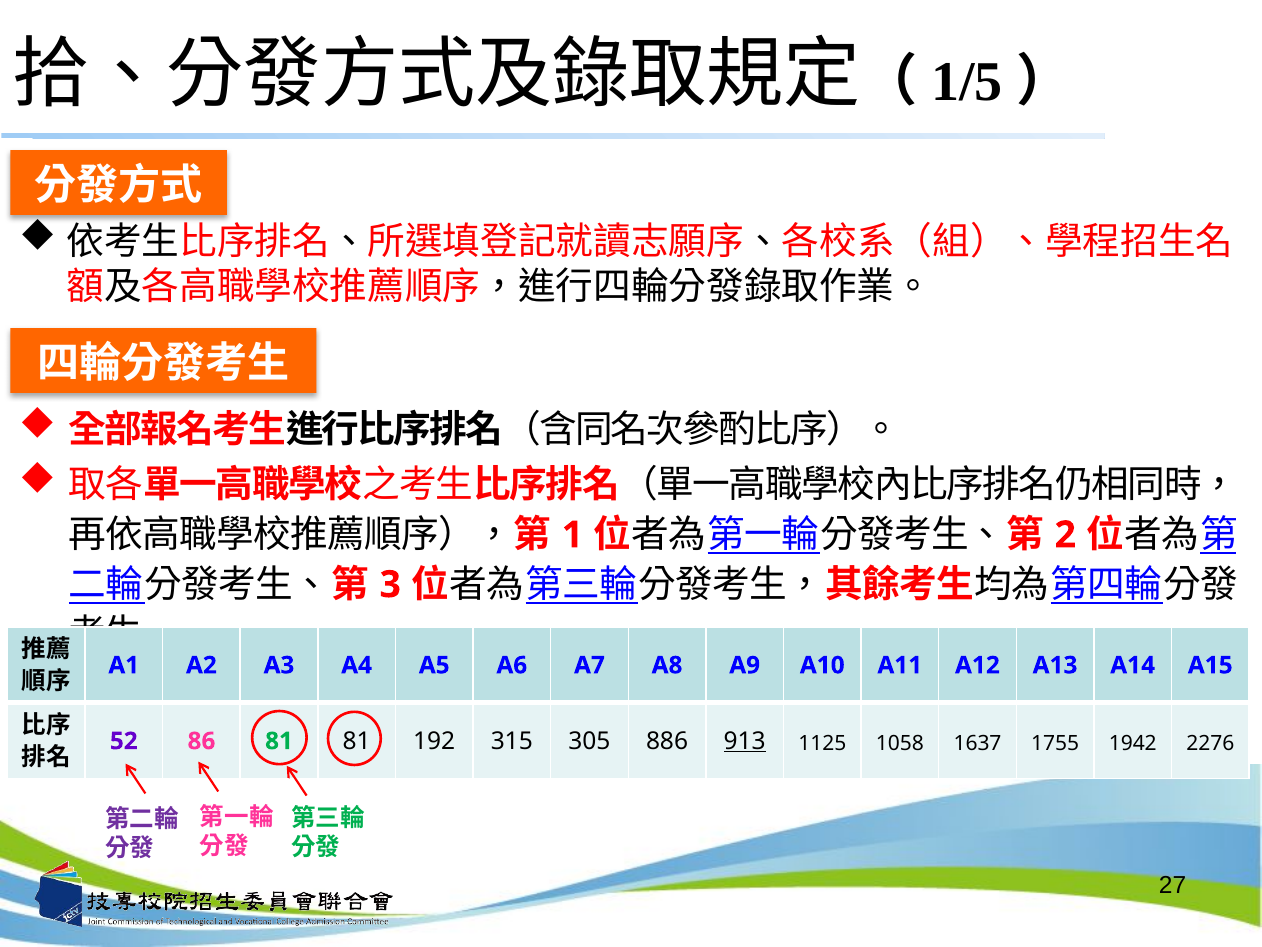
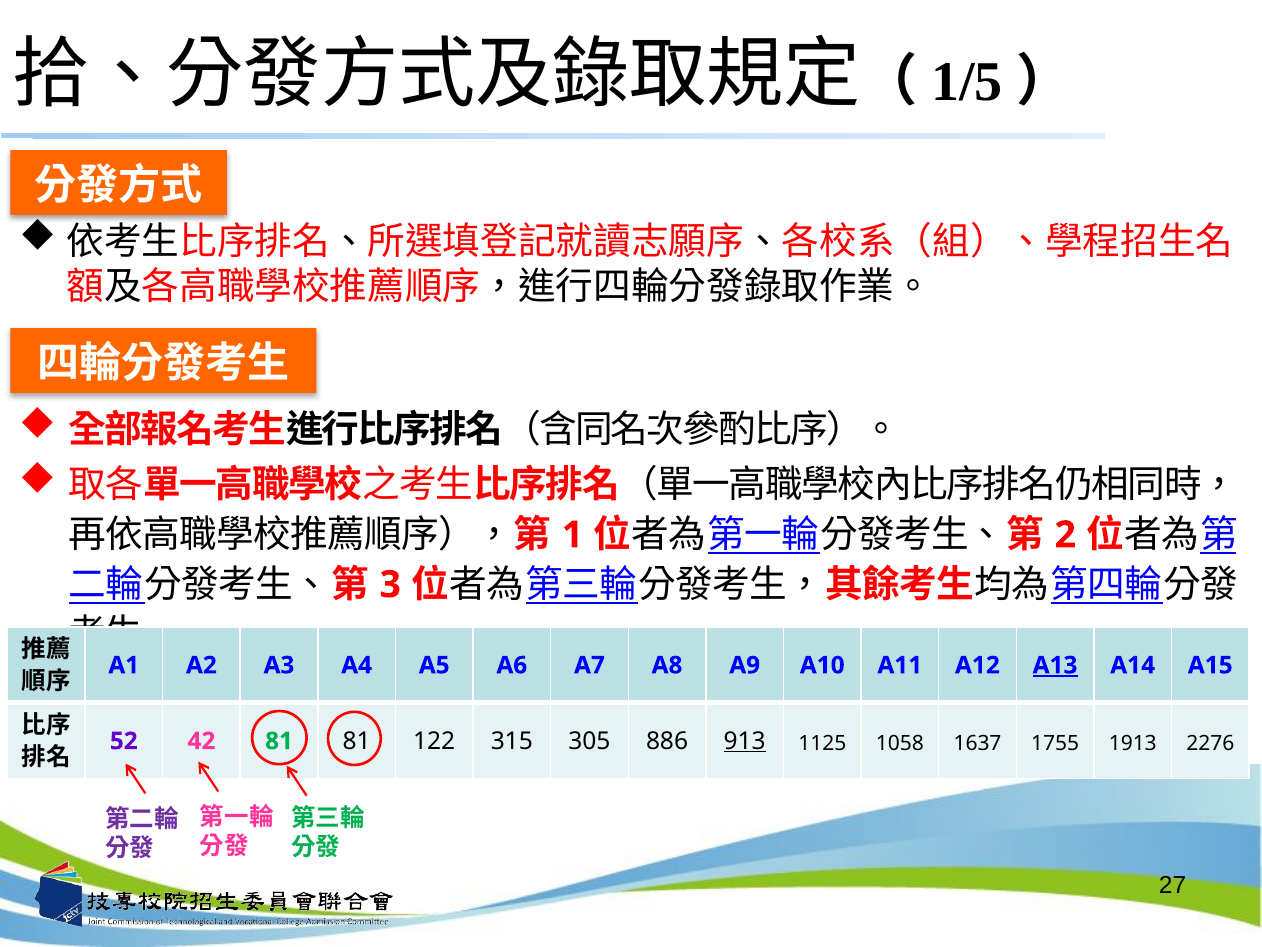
A13 underline: none -> present (1055, 665)
86: 86 -> 42 (201, 741)
192: 192 -> 122 (434, 741)
1942: 1942 -> 1913 (1133, 743)
